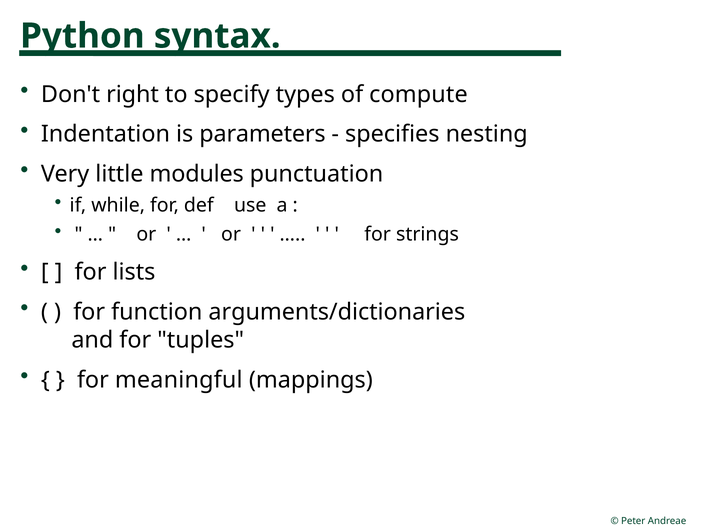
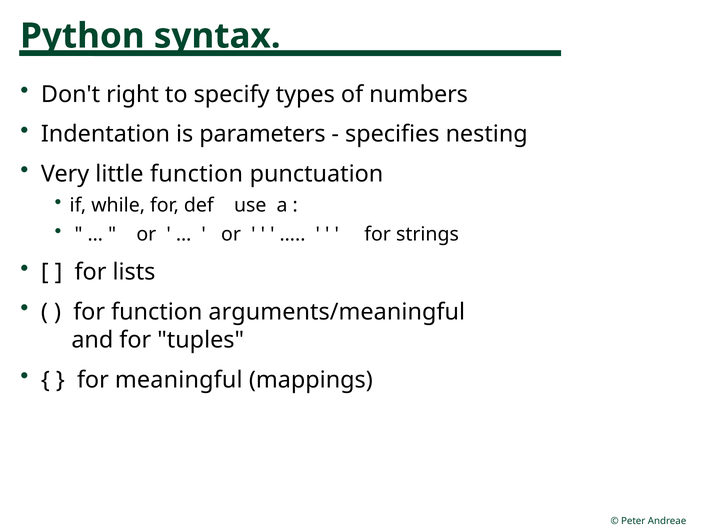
compute: compute -> numbers (419, 95)
little modules: modules -> function (196, 174)
arguments/dictionaries: arguments/dictionaries -> arguments/meaningful (337, 312)
